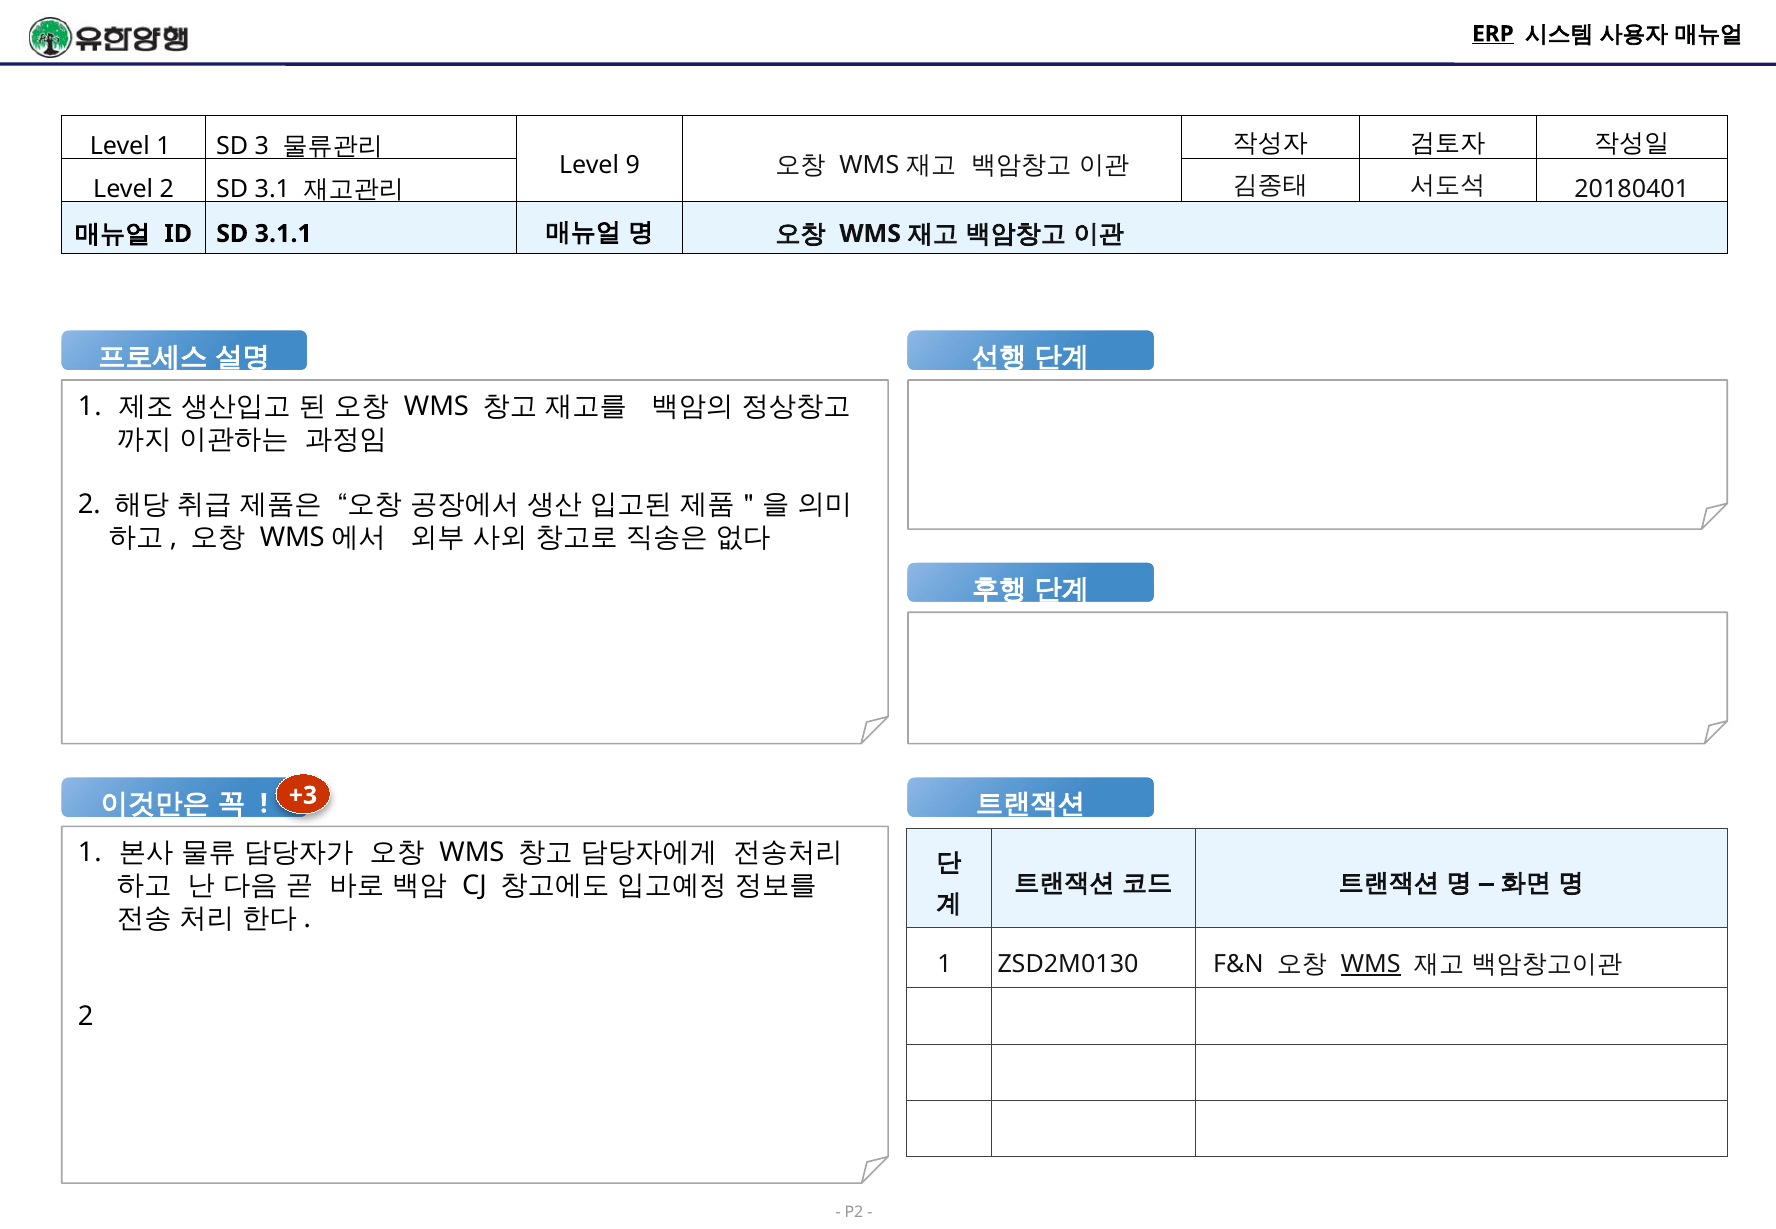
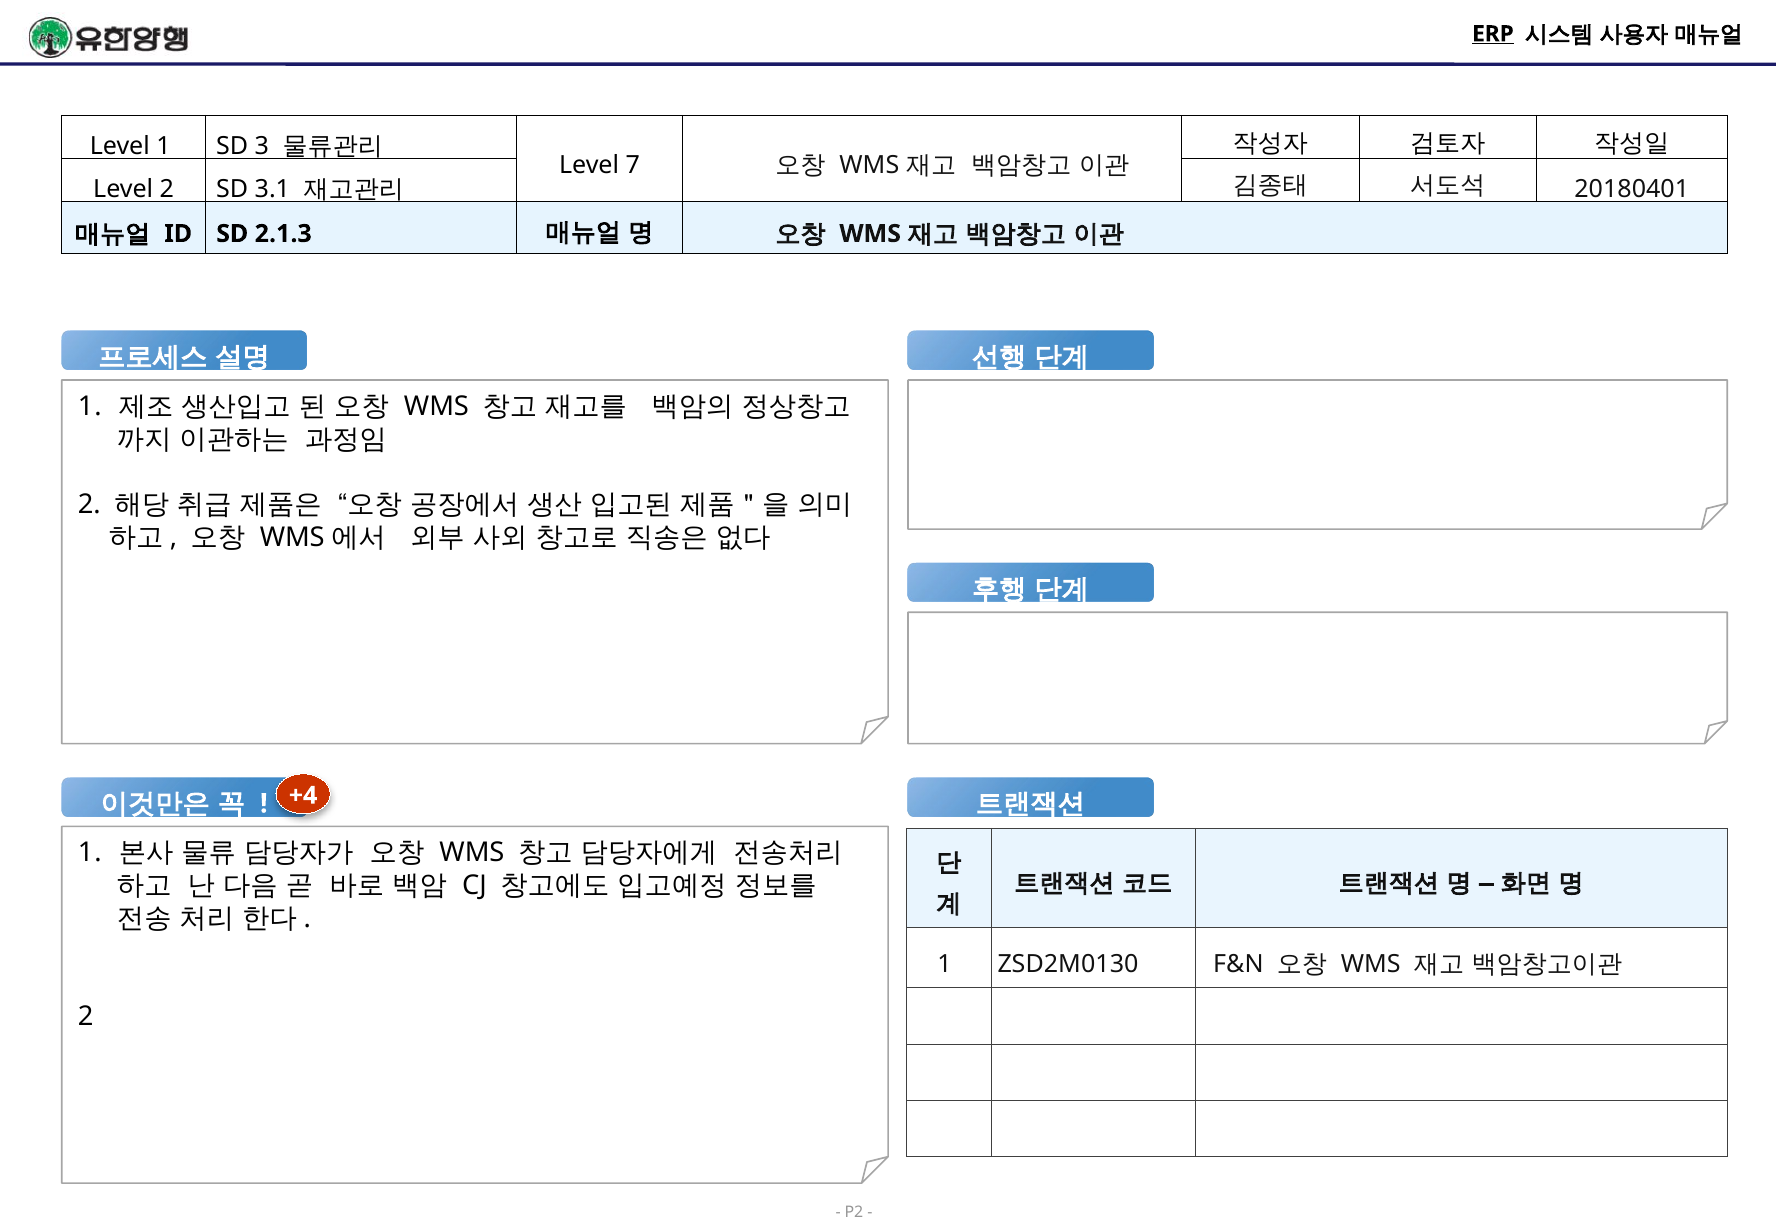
9: 9 -> 7 (633, 165)
3.1.1: 3.1.1 -> 2.1.3 (283, 234)
+3: +3 -> +4 (303, 796)
WMS underline: present -> none (1371, 965)
